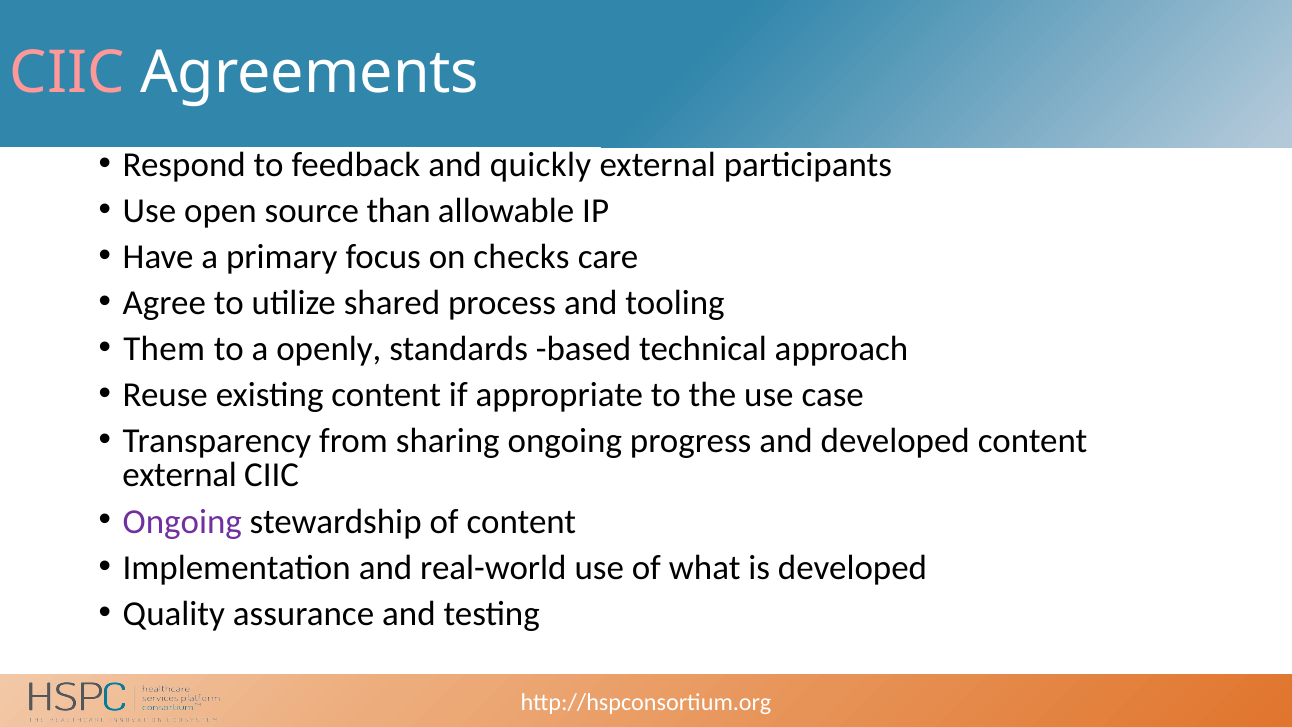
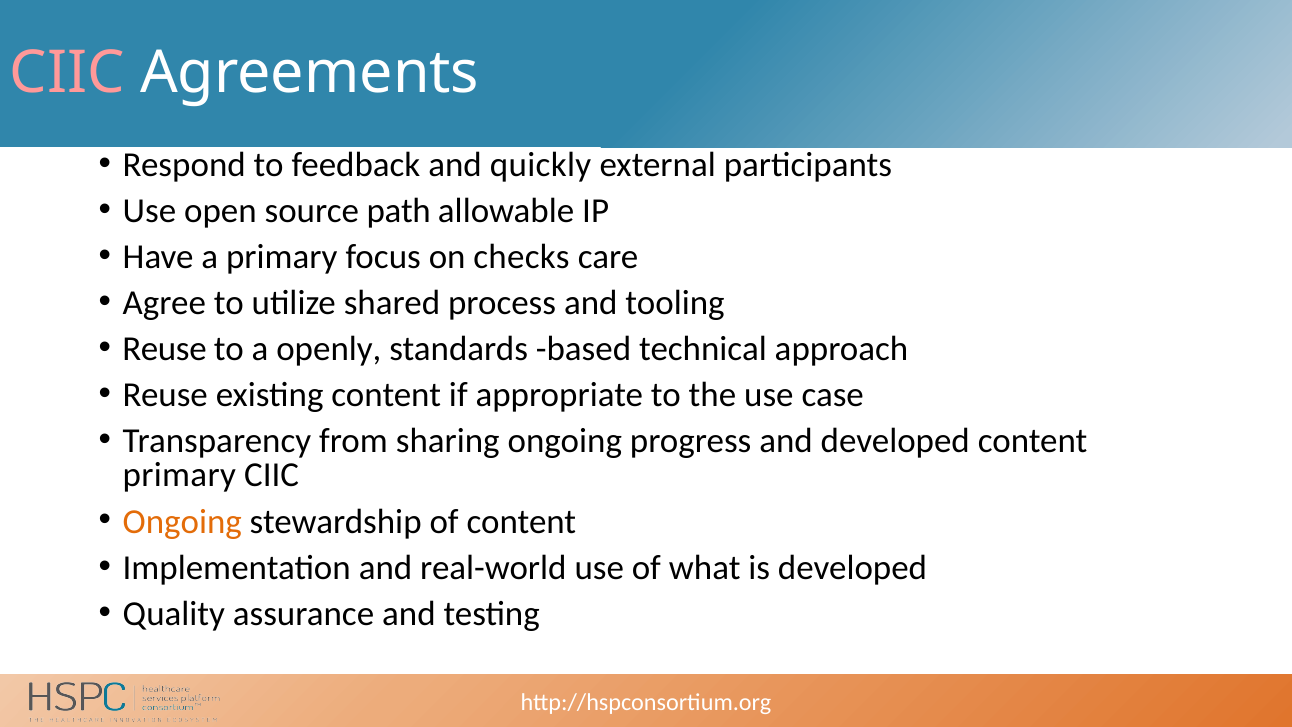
than: than -> path (399, 211)
Them: Them -> Reuse (164, 349)
external: external -> primary (179, 475)
Ongoing colour: purple -> orange (182, 521)
